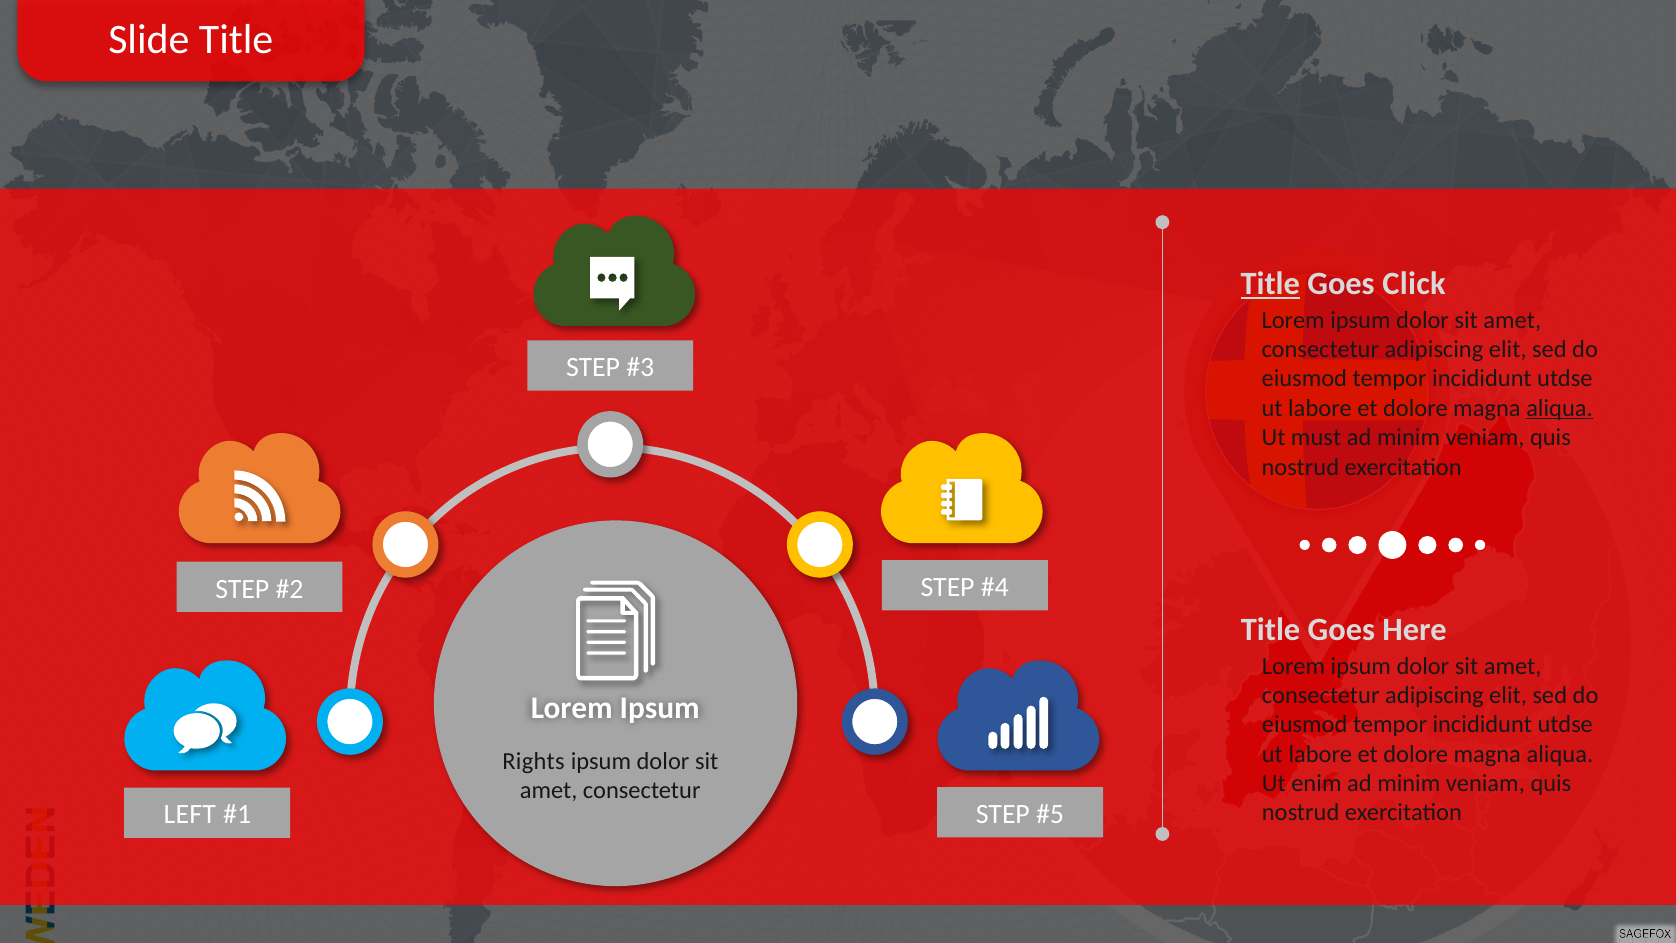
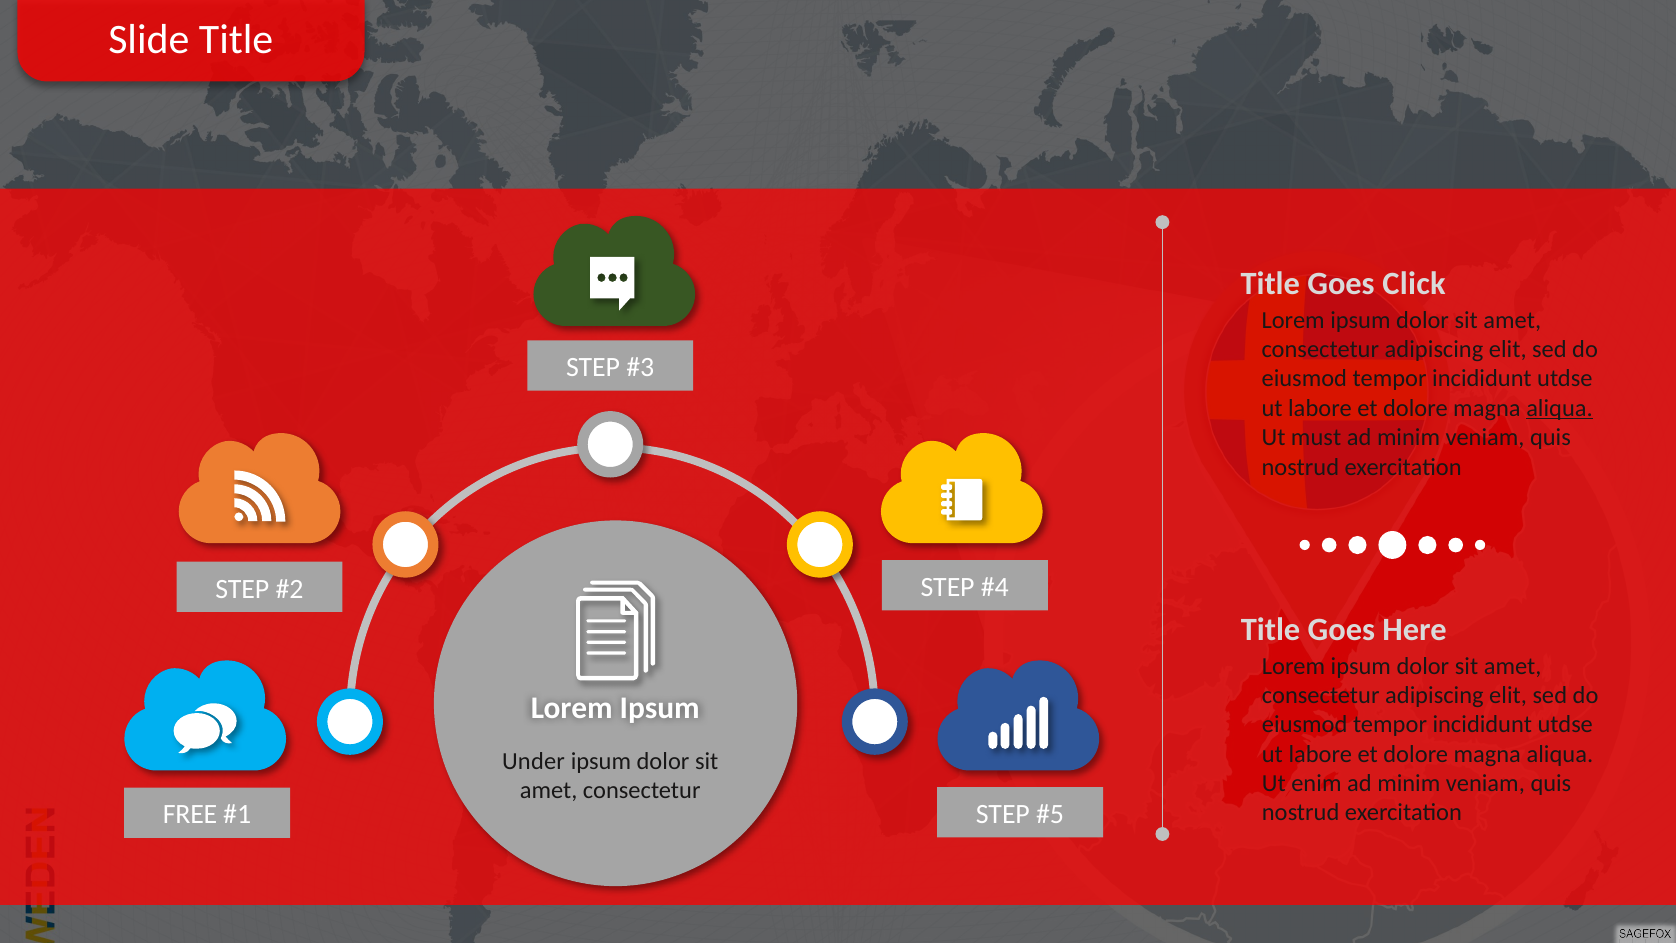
Title underline: present -> none (1270, 284)
Rights: Rights -> Under (534, 761)
LEFT: LEFT -> FREE (190, 814)
